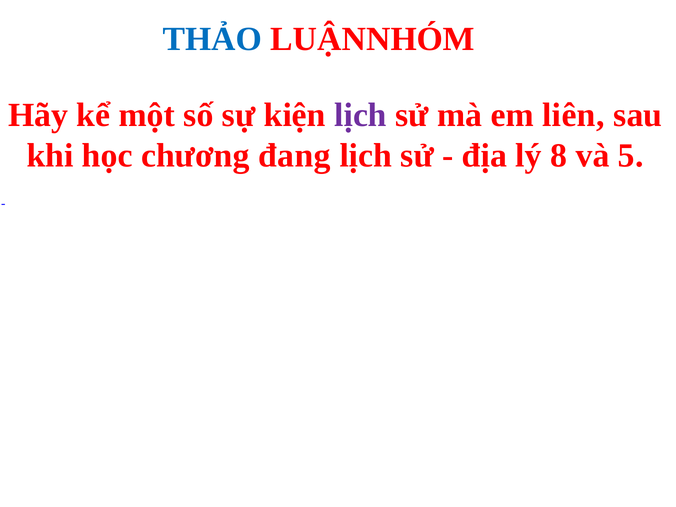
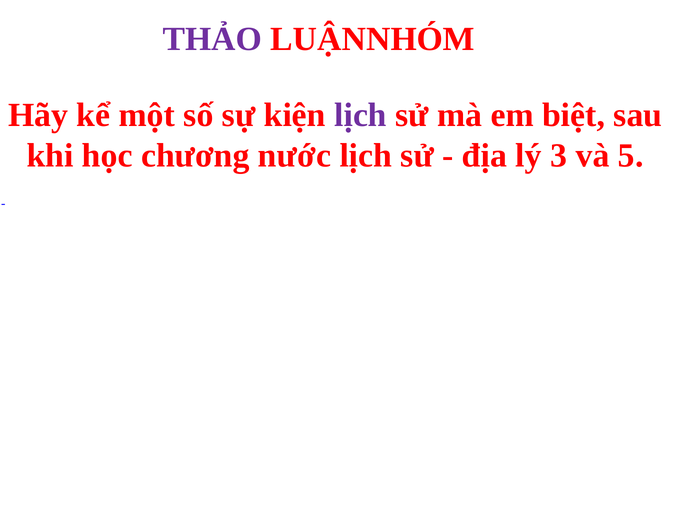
THẢO colour: blue -> purple (212, 39)
liên: liên -> biệt (574, 115)
đang: đang -> nước (294, 156)
8: 8 -> 3 (559, 156)
